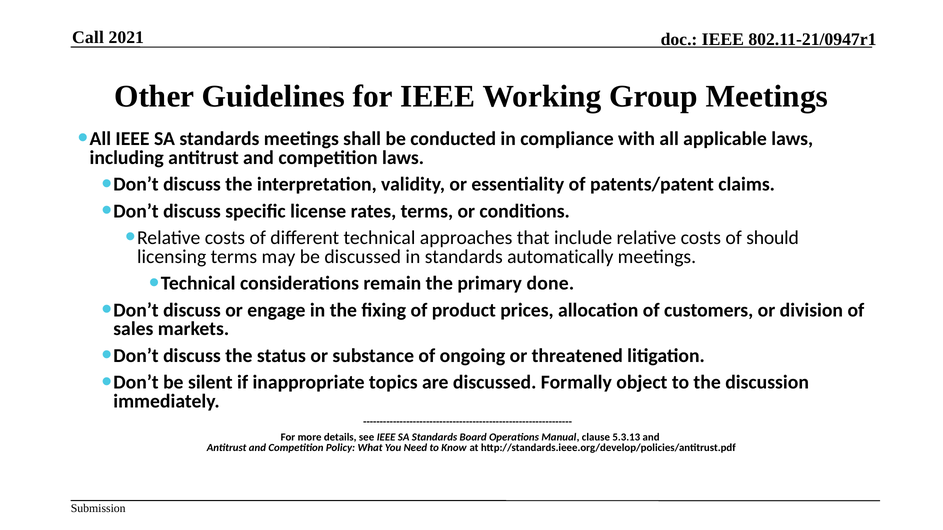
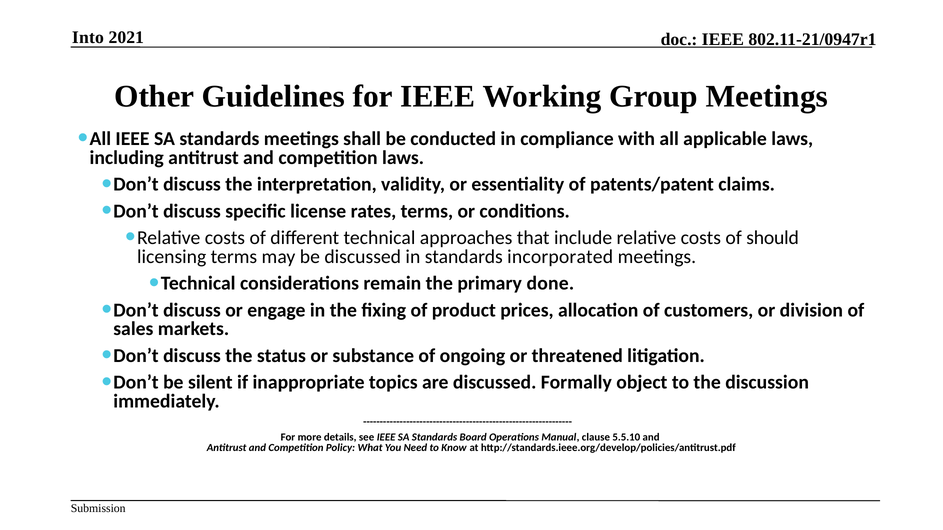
Call: Call -> Into (88, 37)
automatically: automatically -> incorporated (560, 257)
5.3.13: 5.3.13 -> 5.5.10 (626, 437)
